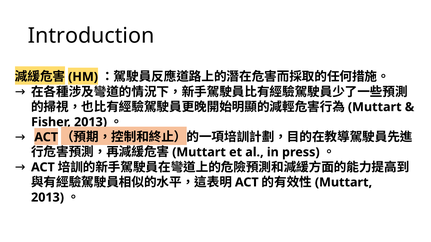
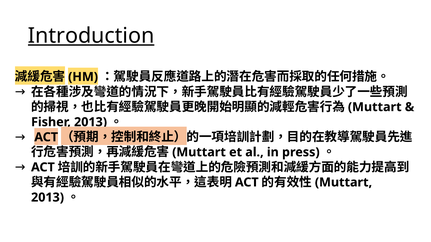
Introduction underline: none -> present (91, 36)
